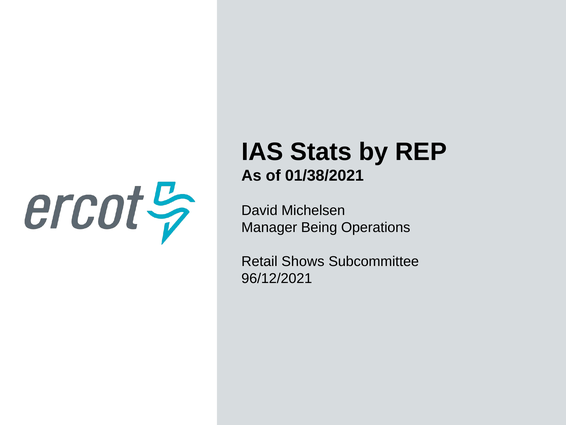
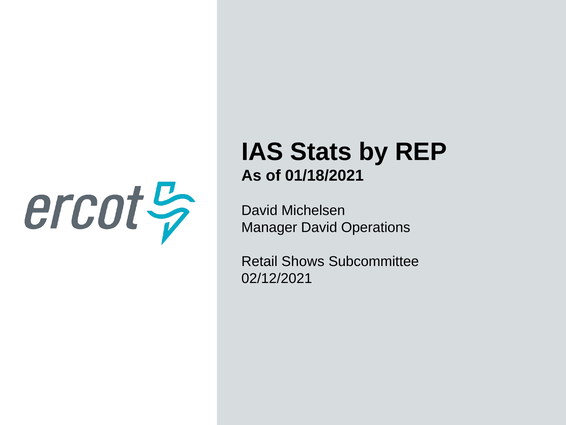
01/38/2021: 01/38/2021 -> 01/18/2021 (324, 176)
Manager Being: Being -> David (319, 227)
96/12/2021: 96/12/2021 -> 02/12/2021 (277, 278)
